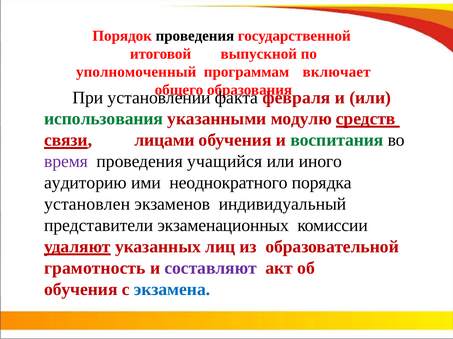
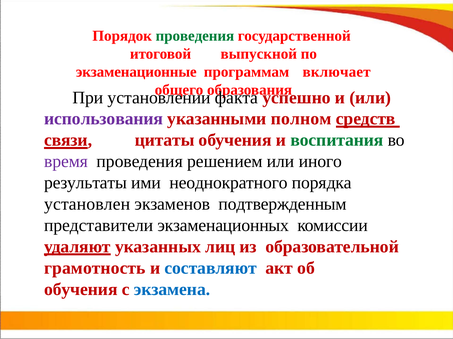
проведения colour: black -> green (195, 36)
уполномоченный: уполномоченный -> экзаменационные (136, 72)
февраля: февраля -> успешно (297, 98)
использования colour: green -> purple (104, 119)
модулю: модулю -> полном (301, 119)
лицами: лицами -> цитаты (165, 140)
учащийся: учащийся -> решением (225, 162)
аудиторию: аудиторию -> результаты (86, 183)
индивидуальный: индивидуальный -> подтвержденным (283, 204)
составляют colour: purple -> blue (211, 269)
